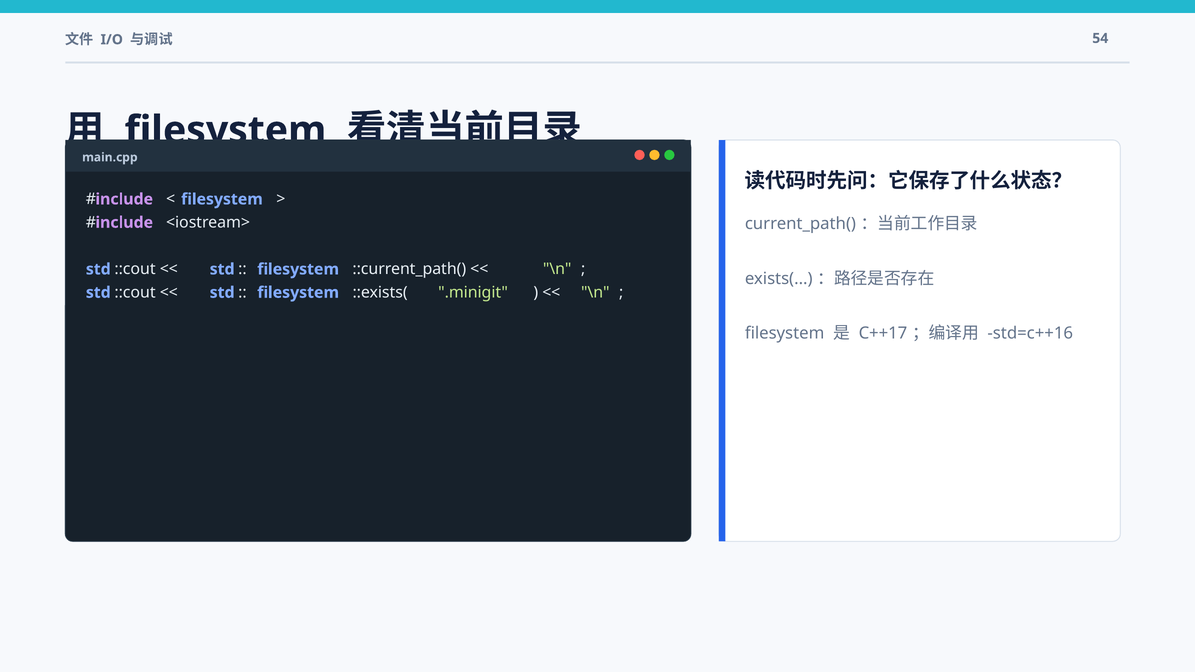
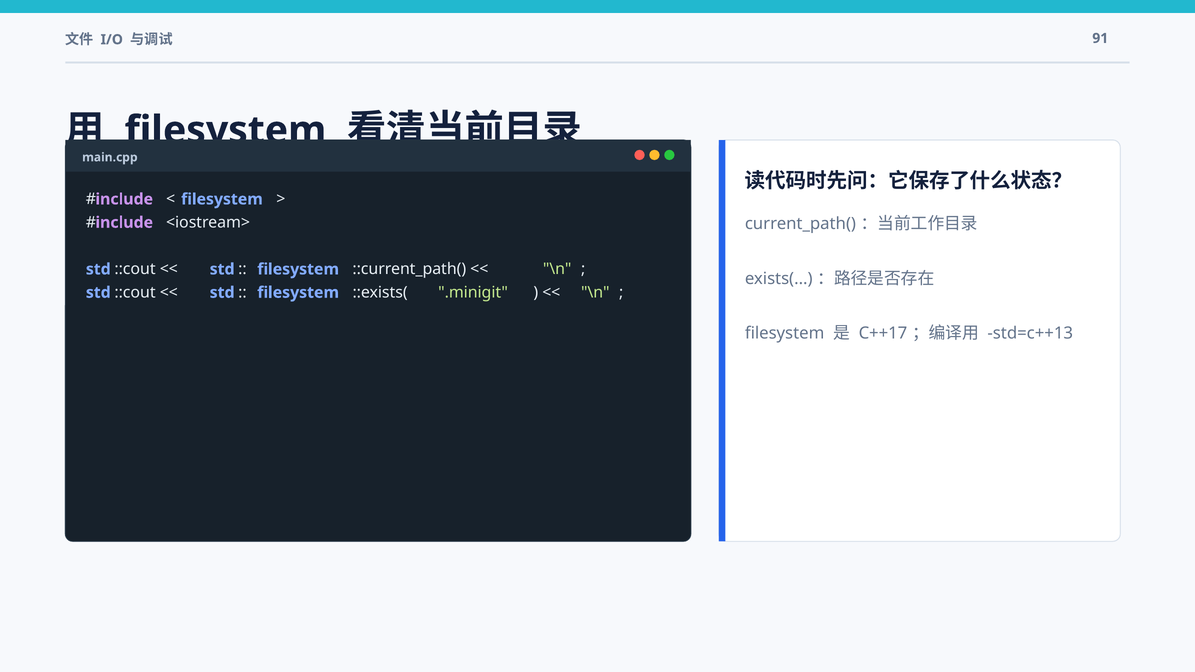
54: 54 -> 91 (1100, 38)
std=c++16: std=c++16 -> std=c++13 (1030, 334)
